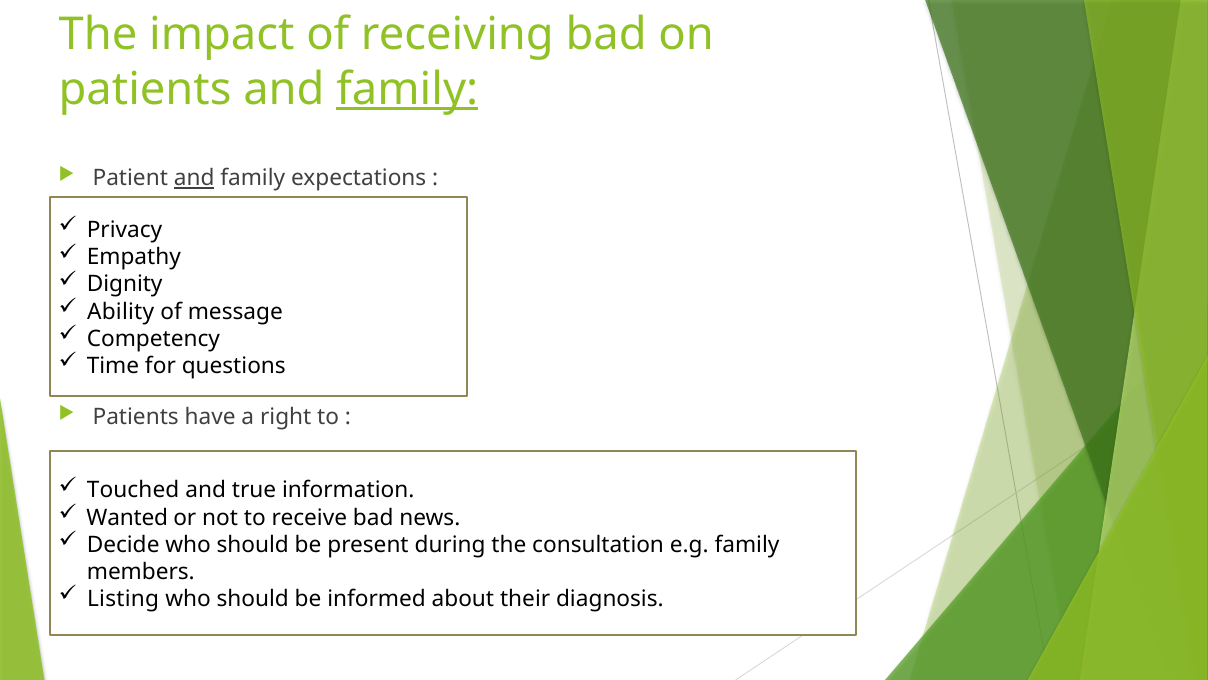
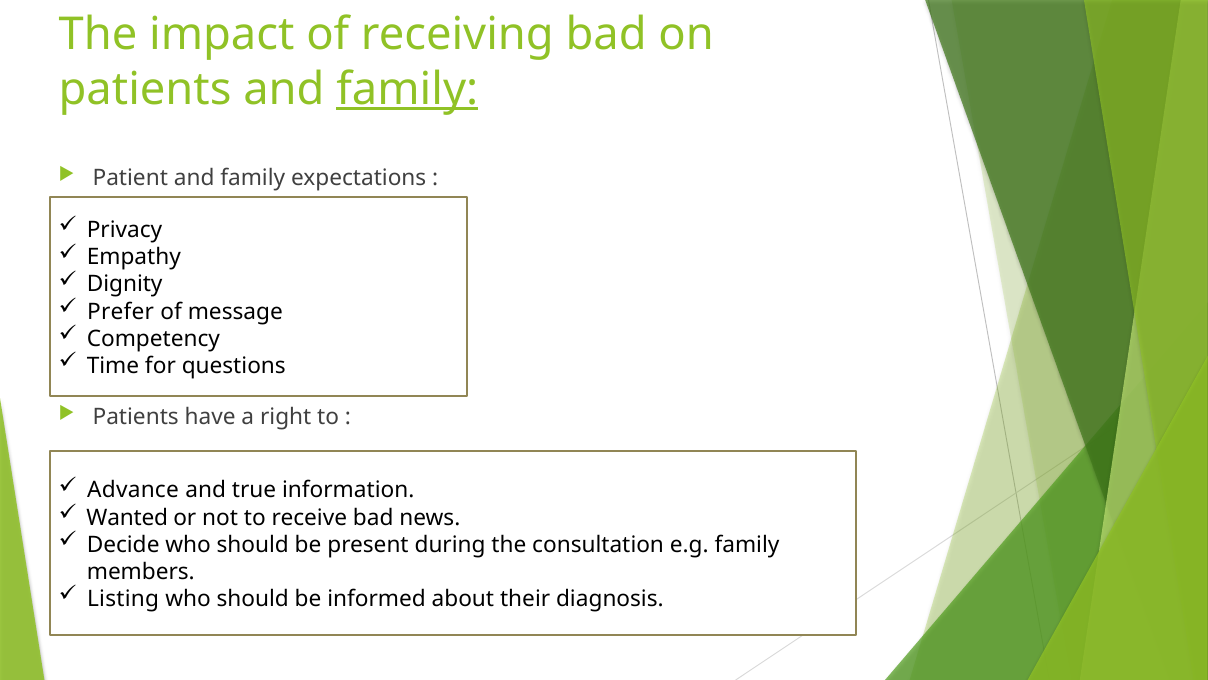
and underline: present -> none (194, 178)
Ability: Ability -> Prefer (121, 311)
Touched: Touched -> Advance (133, 490)
